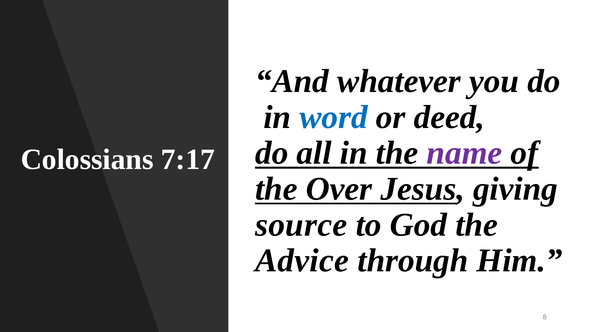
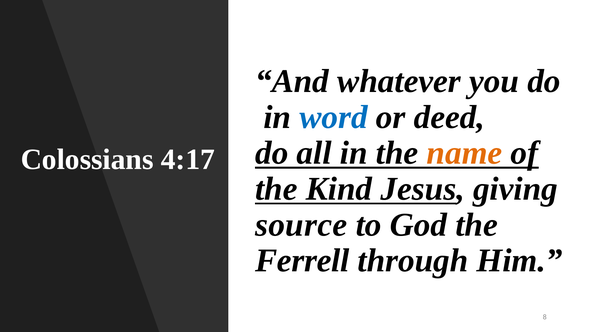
name colour: purple -> orange (464, 153)
7:17: 7:17 -> 4:17 (188, 160)
Over: Over -> Kind (339, 189)
Advice: Advice -> Ferrell (302, 261)
